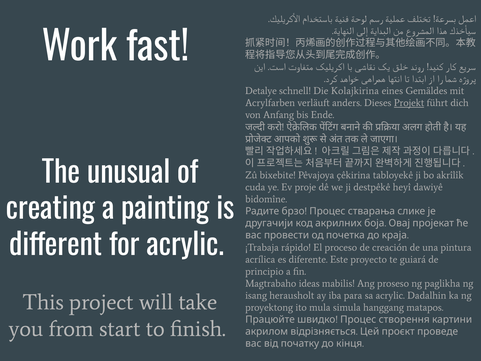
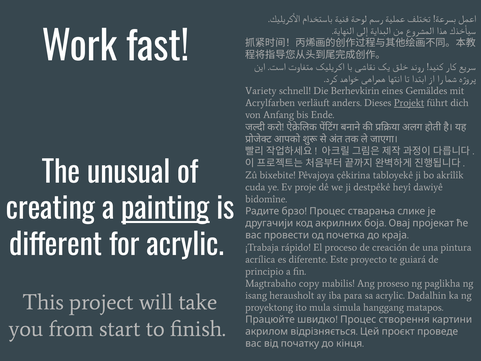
Detalye: Detalye -> Variety (261, 91)
Kolajkirina: Kolajkirina -> Berhevkirin (355, 91)
painting underline: none -> present (165, 209)
ideas: ideas -> copy (309, 283)
